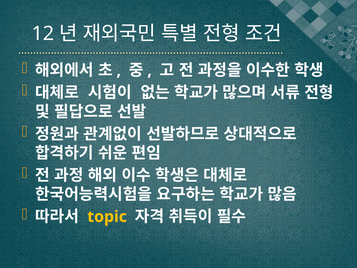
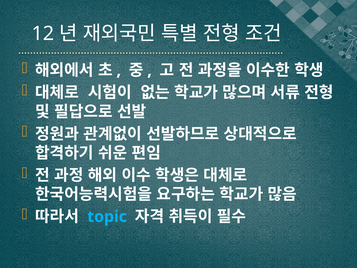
topic colour: yellow -> light blue (107, 216)
